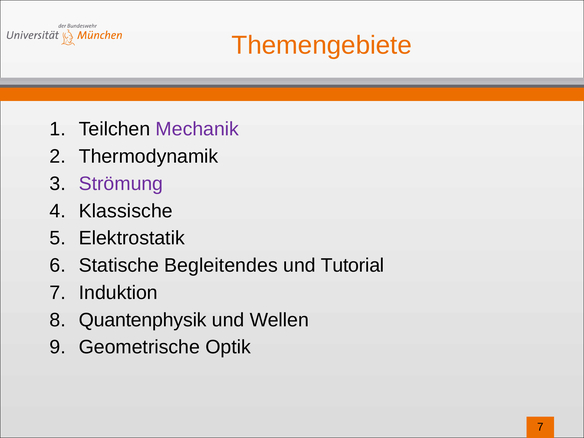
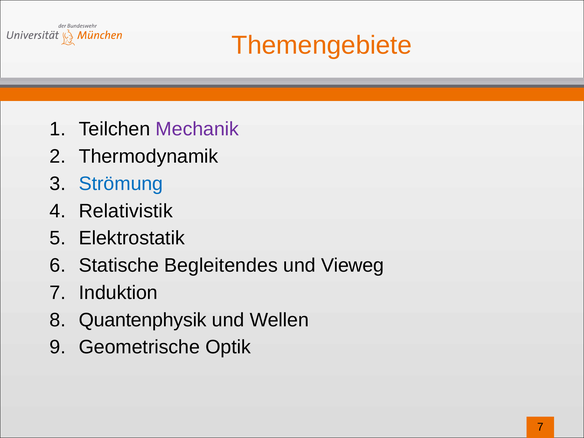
Strömung colour: purple -> blue (121, 184)
Klassische: Klassische -> Relativistik (126, 211)
Tutorial: Tutorial -> Vieweg (353, 265)
